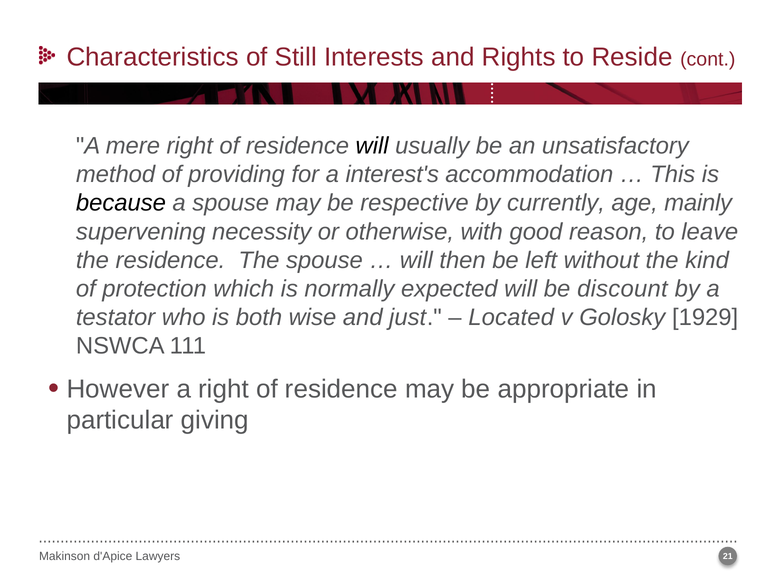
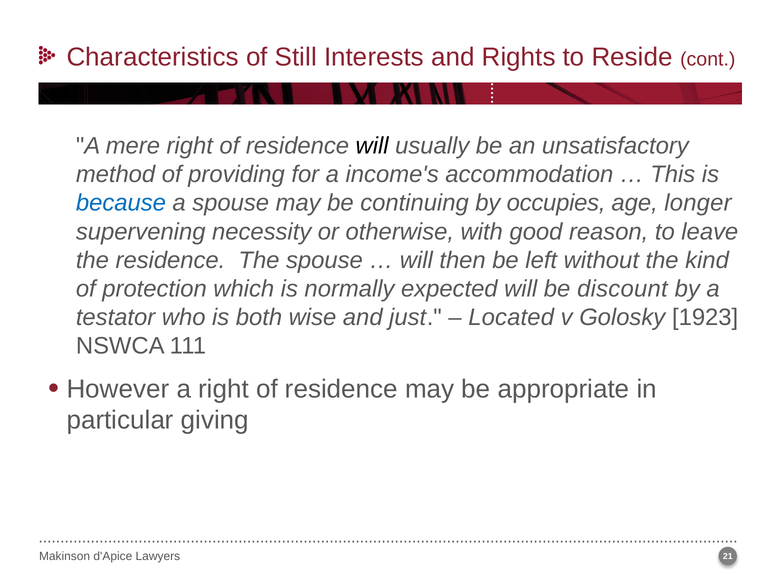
interest's: interest's -> income's (392, 175)
because colour: black -> blue (121, 203)
respective: respective -> continuing (415, 203)
currently: currently -> occupies (556, 203)
mainly: mainly -> longer (698, 203)
1929: 1929 -> 1923 (705, 318)
